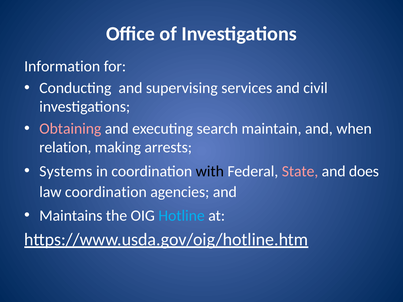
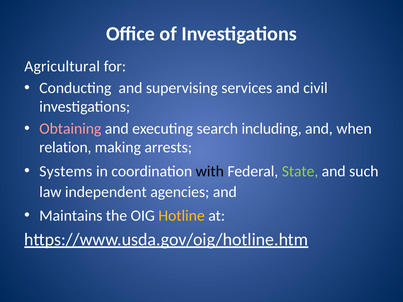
Information: Information -> Agricultural (62, 66)
maintain: maintain -> including (272, 129)
State colour: pink -> light green (300, 171)
does: does -> such (364, 171)
law coordination: coordination -> independent (106, 192)
Hotline colour: light blue -> yellow (182, 216)
